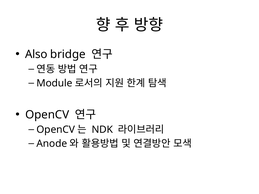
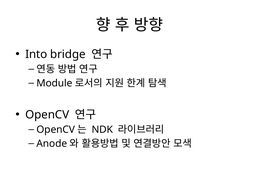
Also: Also -> Into (36, 54)
